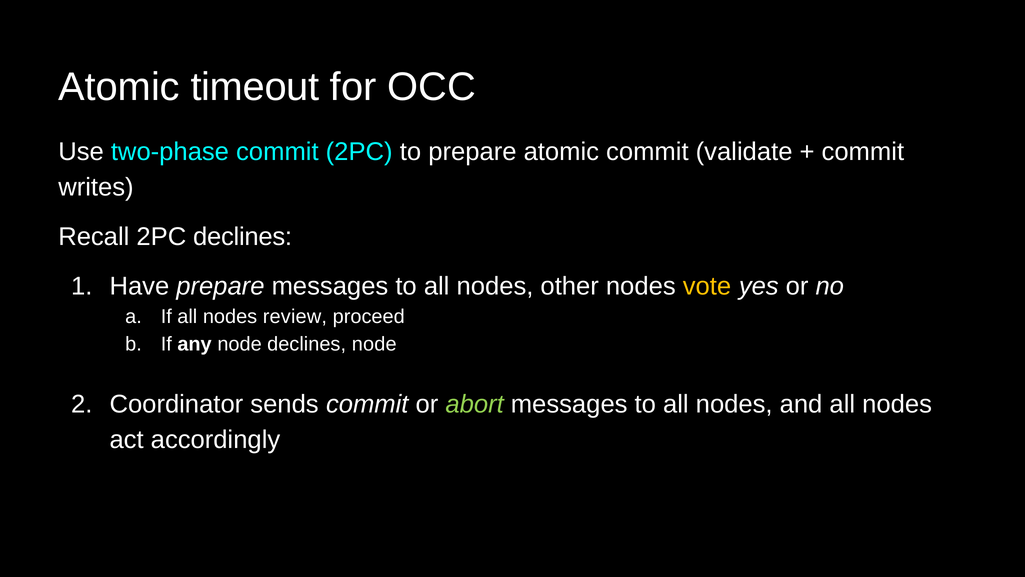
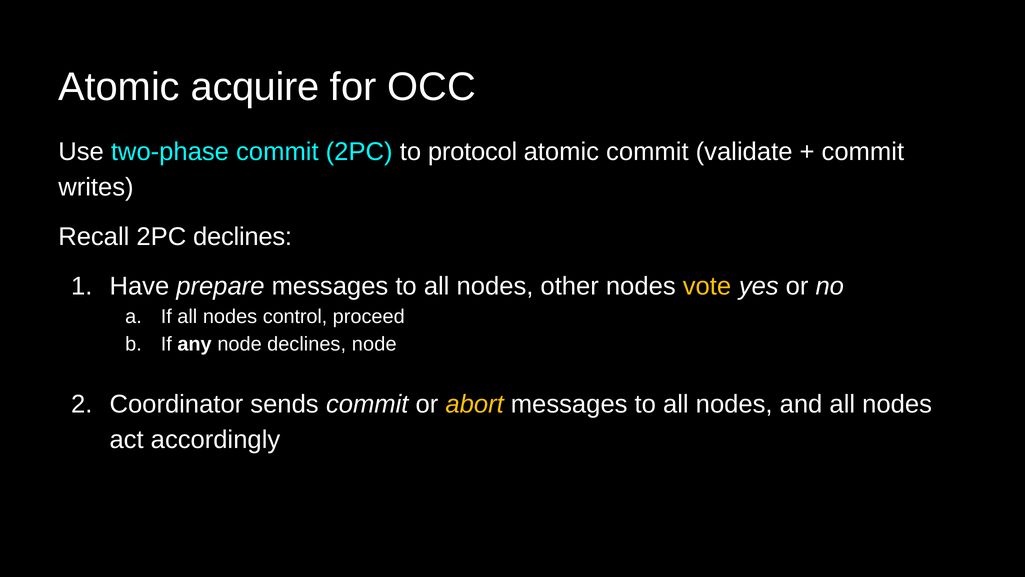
timeout: timeout -> acquire (255, 87)
to prepare: prepare -> protocol (473, 152)
review: review -> control (295, 317)
abort colour: light green -> yellow (475, 404)
